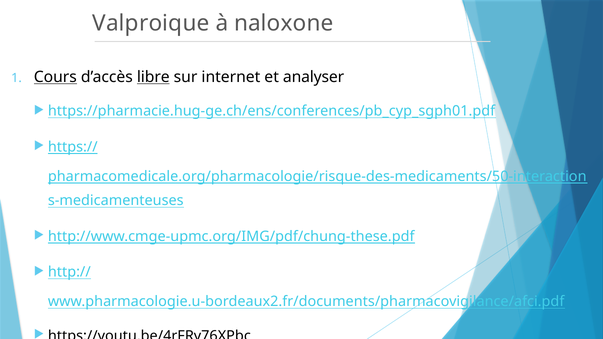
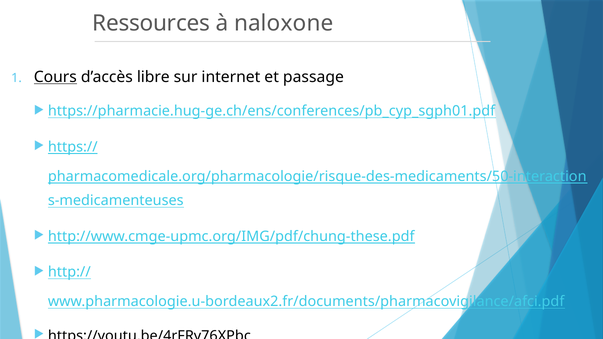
Valproique: Valproique -> Ressources (151, 23)
libre underline: present -> none (153, 77)
analyser: analyser -> passage (313, 77)
